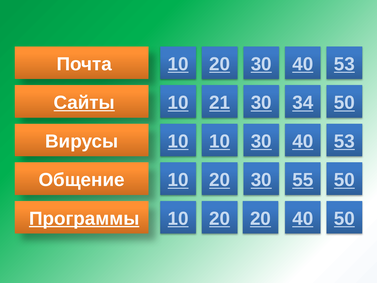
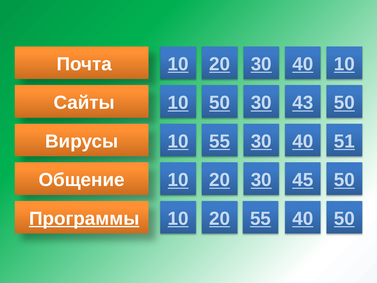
20 30 40 53: 53 -> 10 (344, 64)
Сайты underline: present -> none (84, 103)
10 21: 21 -> 50 (220, 103)
34: 34 -> 43 (303, 103)
10 10: 10 -> 55 (220, 141)
53: 53 -> 51 (344, 141)
55: 55 -> 45 (303, 180)
20 20: 20 -> 55 (260, 218)
